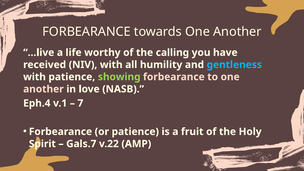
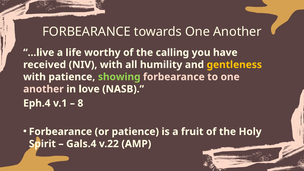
gentleness colour: light blue -> yellow (234, 65)
7: 7 -> 8 (80, 103)
Gals.7: Gals.7 -> Gals.4 (81, 144)
